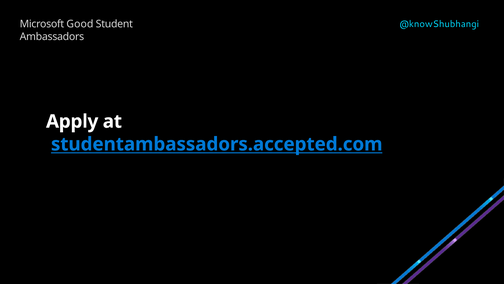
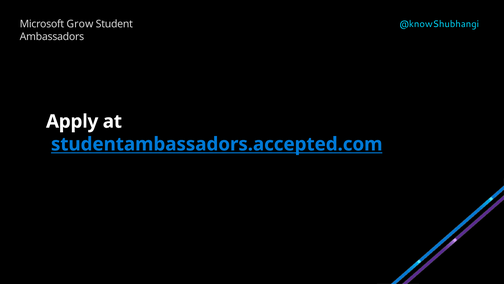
Good: Good -> Grow (80, 24)
